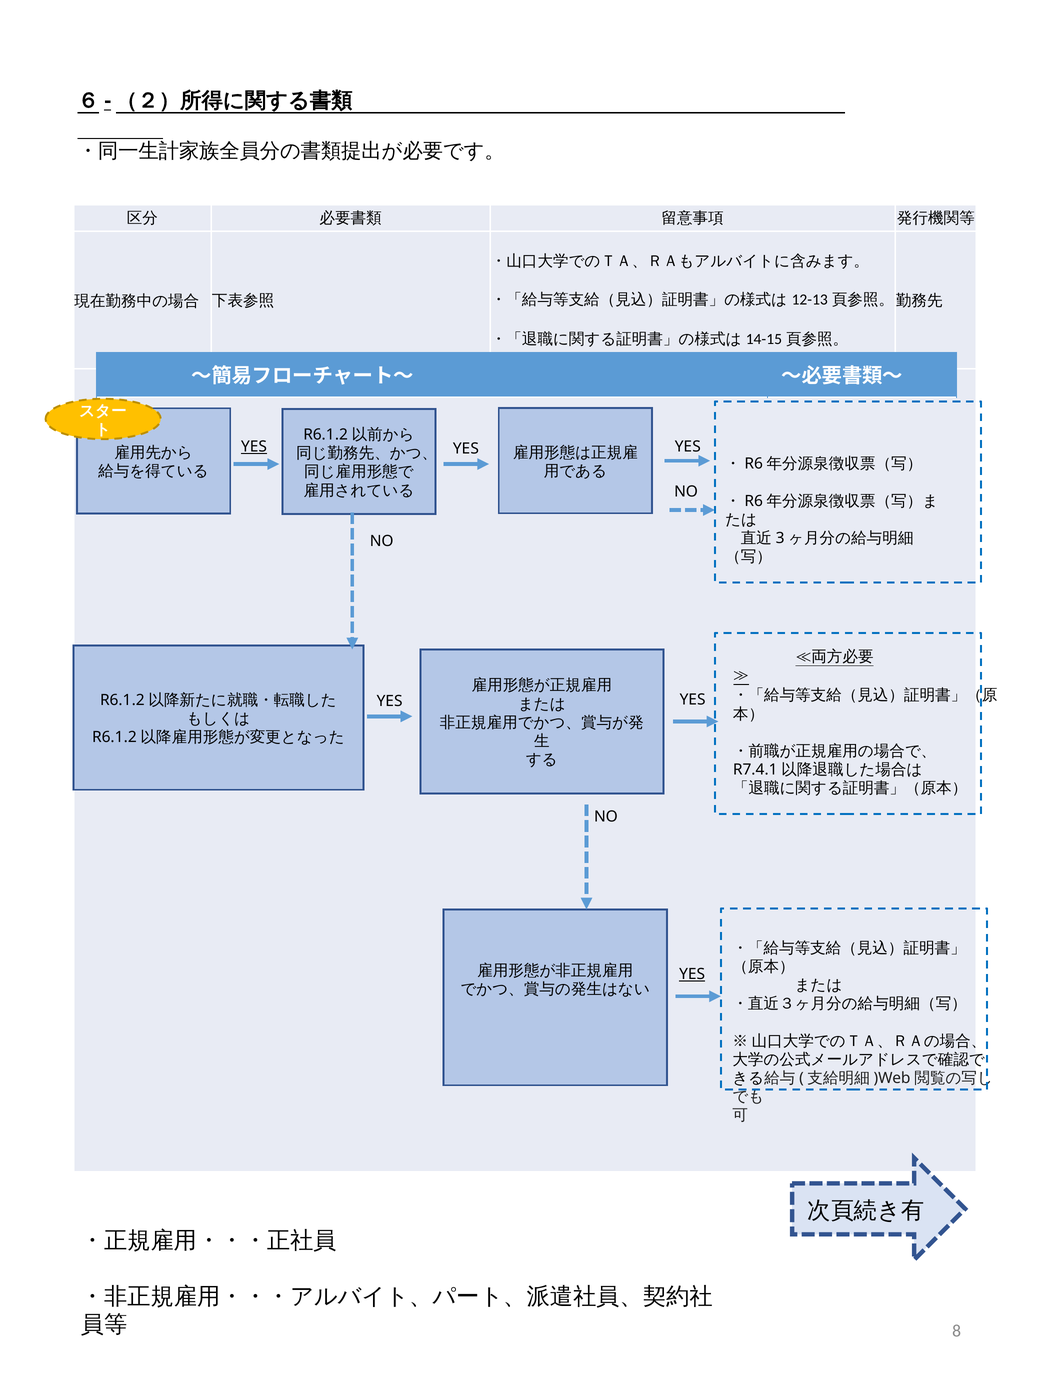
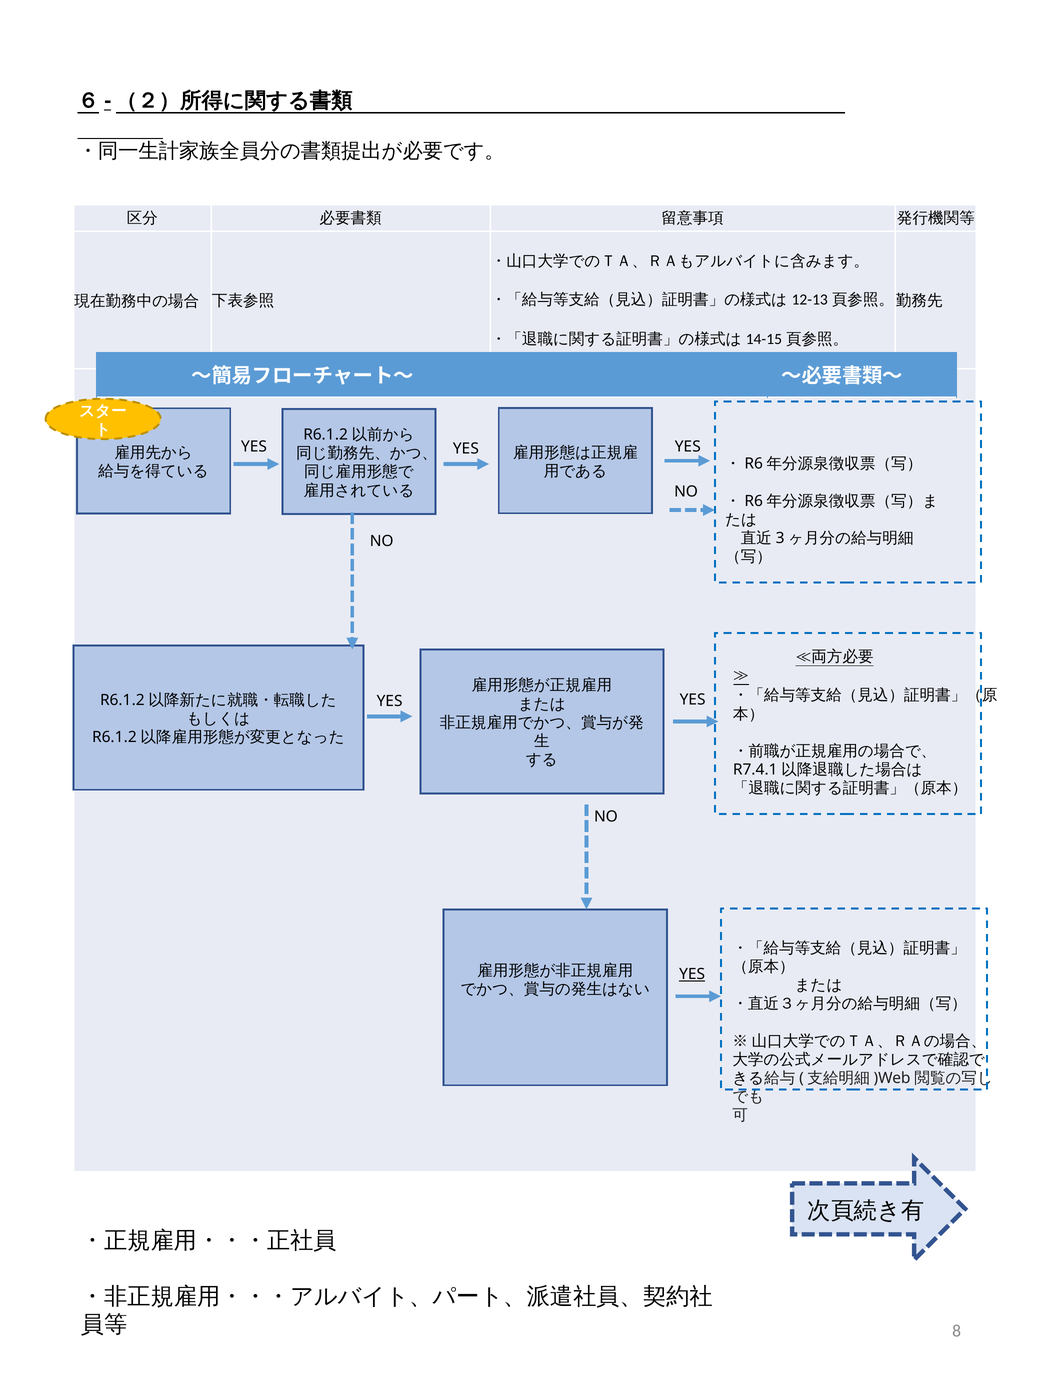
YES underline: present -> none (254, 447)
